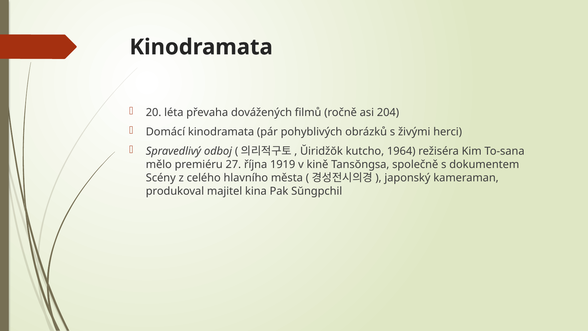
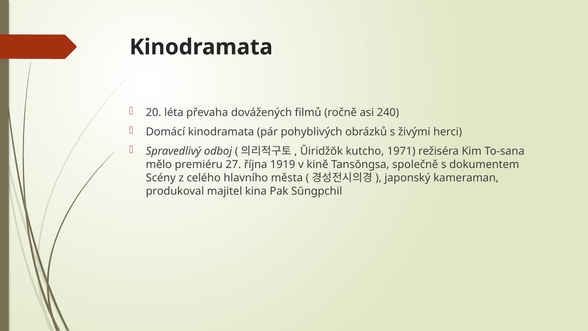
204: 204 -> 240 (388, 112)
1964: 1964 -> 1971 (401, 151)
